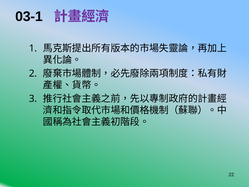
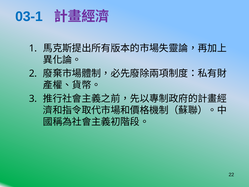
03-1 colour: black -> blue (29, 17)
